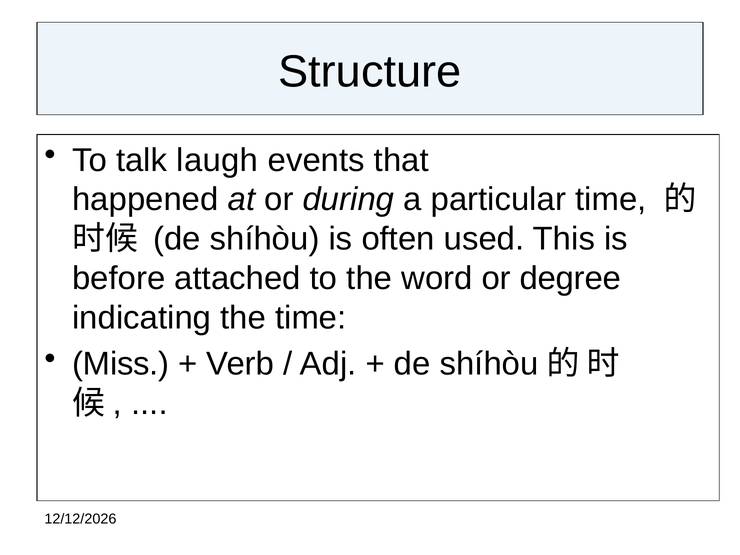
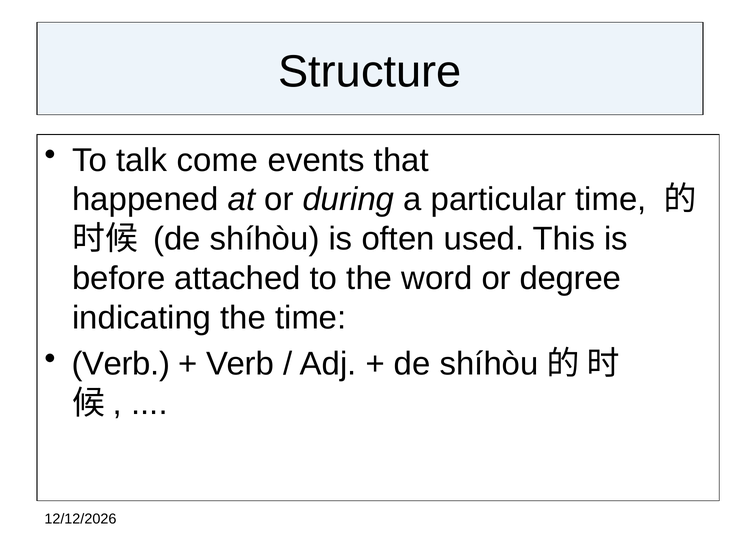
laugh: laugh -> come (217, 160)
Miss: Miss -> Verb (121, 364)
